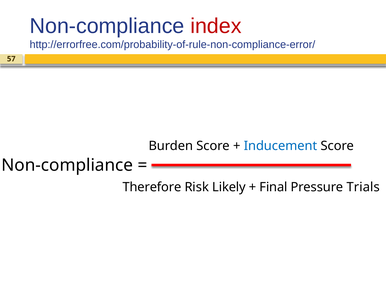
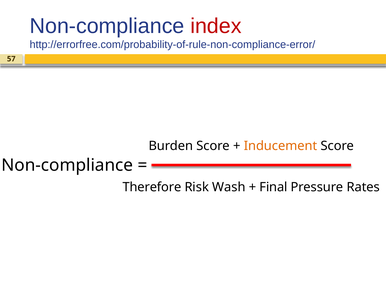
Inducement colour: blue -> orange (280, 146)
Likely: Likely -> Wash (229, 187)
Trials: Trials -> Rates (363, 187)
